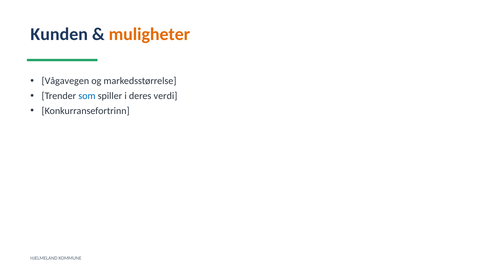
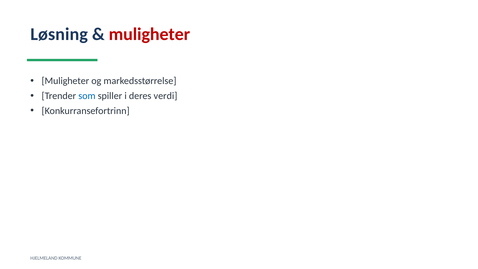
Kunden: Kunden -> Løsning (59, 34)
muligheter colour: orange -> red (149, 34)
Vågavegen: Vågavegen -> Muligheter (65, 81)
